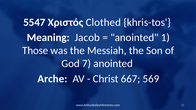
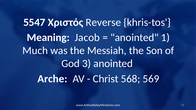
Clothed: Clothed -> Reverse (103, 22)
Those: Those -> Much (35, 51)
7: 7 -> 3 (87, 64)
667: 667 -> 568 (131, 79)
